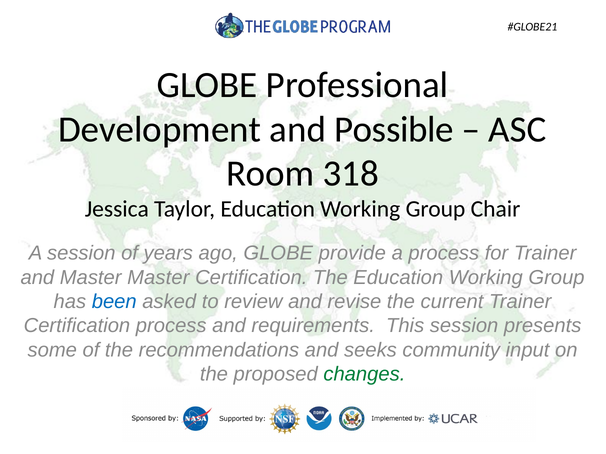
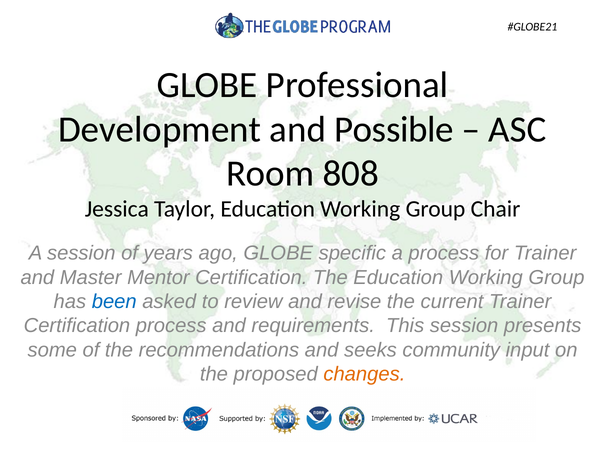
318: 318 -> 808 (351, 174)
provide: provide -> specific (352, 253)
Master Master: Master -> Mentor (158, 278)
changes colour: green -> orange (364, 375)
